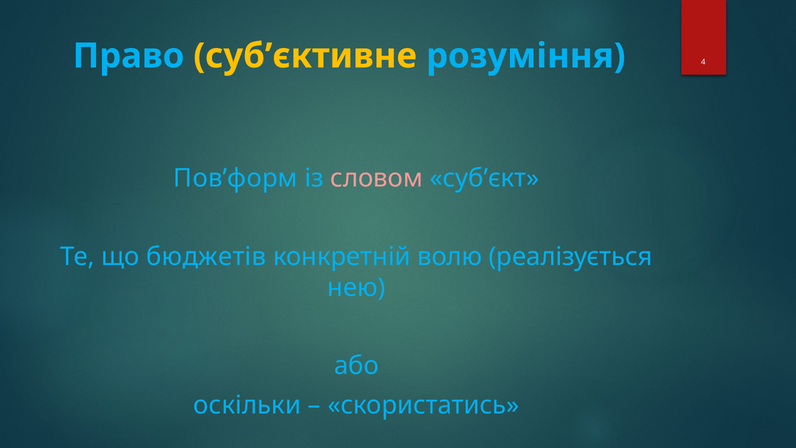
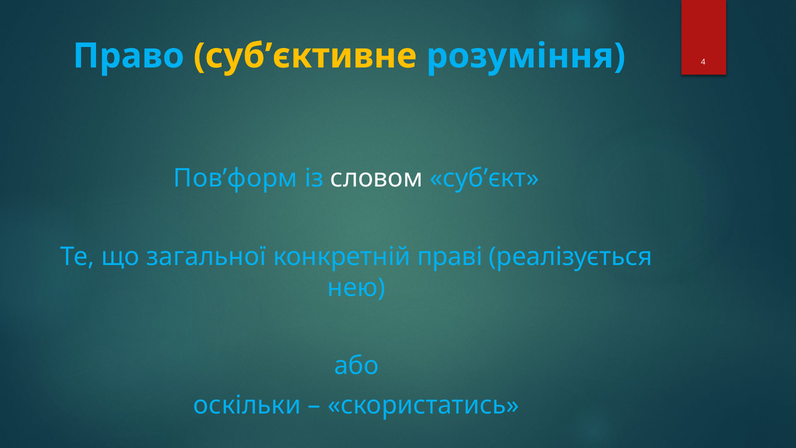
словом colour: pink -> white (377, 178)
бюджетів: бюджетів -> загальної (206, 257)
волю: волю -> праві (450, 257)
